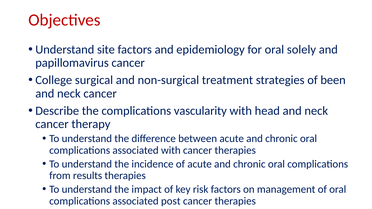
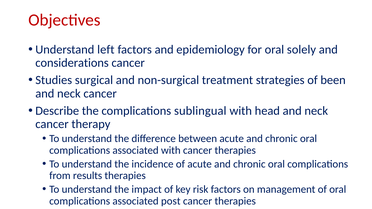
site: site -> left (106, 49)
papillomavirus: papillomavirus -> considerations (72, 63)
College: College -> Studies (54, 80)
vascularity: vascularity -> sublingual (200, 111)
